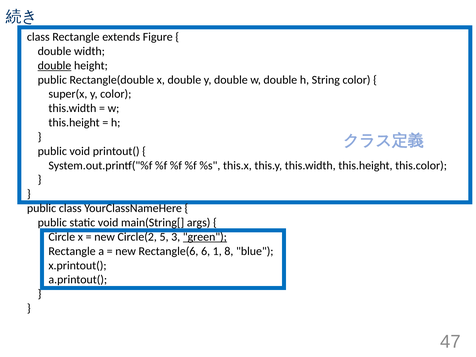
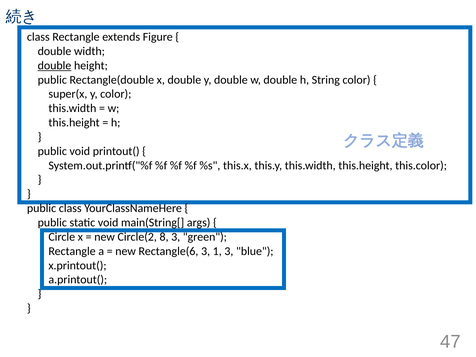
5: 5 -> 8 (164, 237)
green underline: present -> none (205, 237)
Rectangle(6 6: 6 -> 3 (206, 251)
1 8: 8 -> 3 (229, 251)
